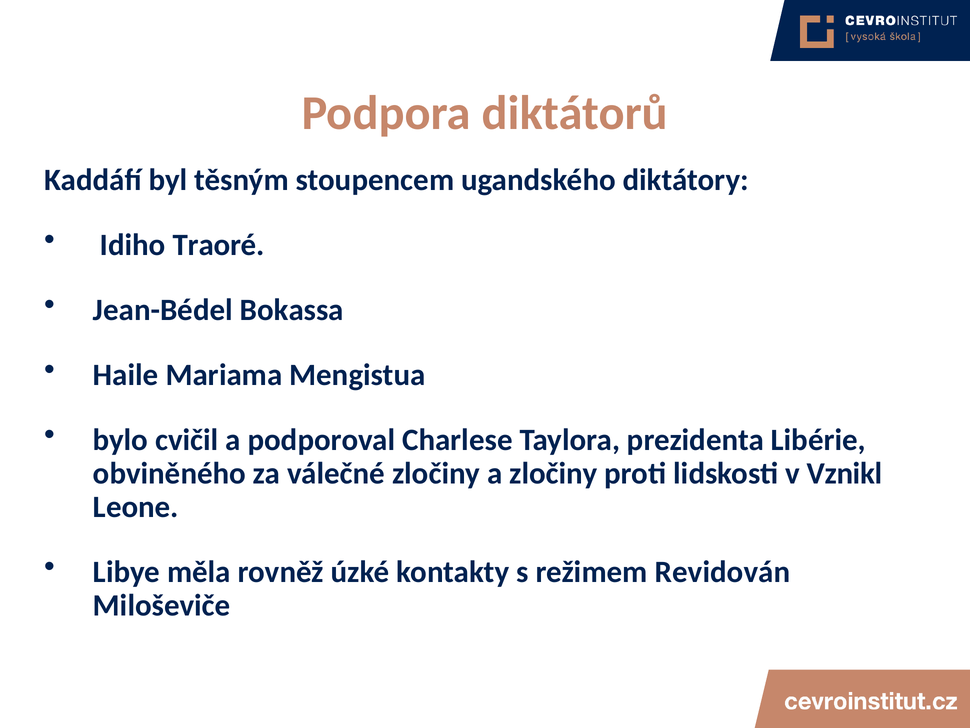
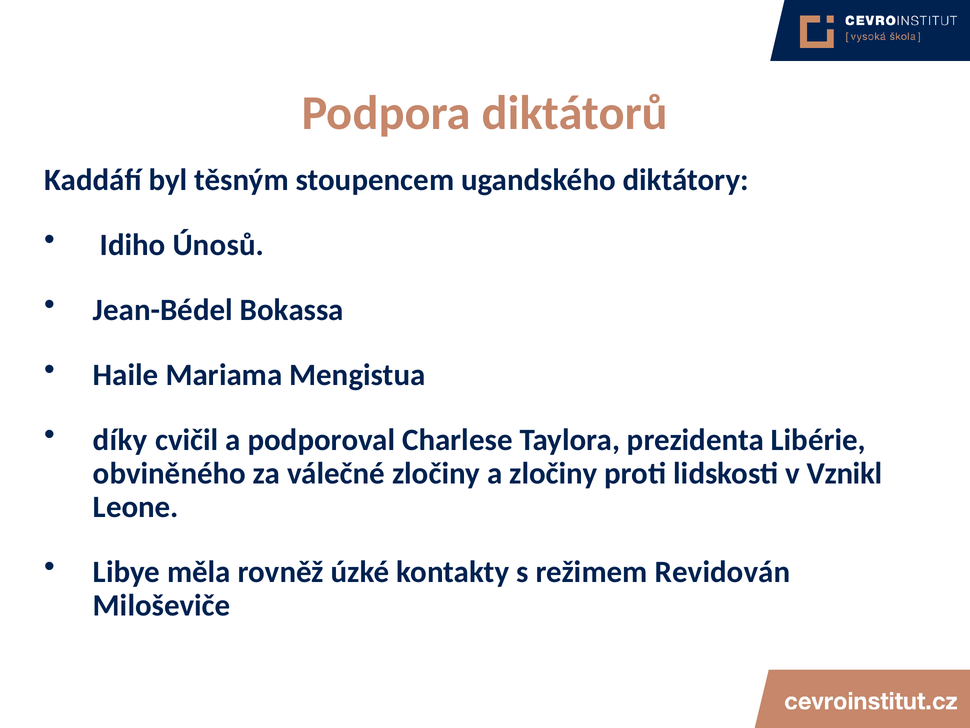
Traoré: Traoré -> Únosů (218, 245)
bylo: bylo -> díky (120, 440)
